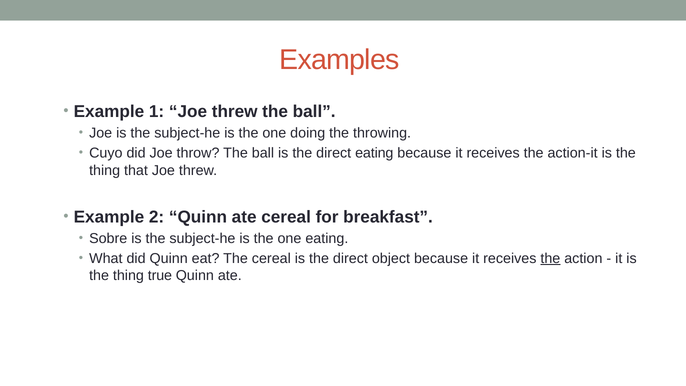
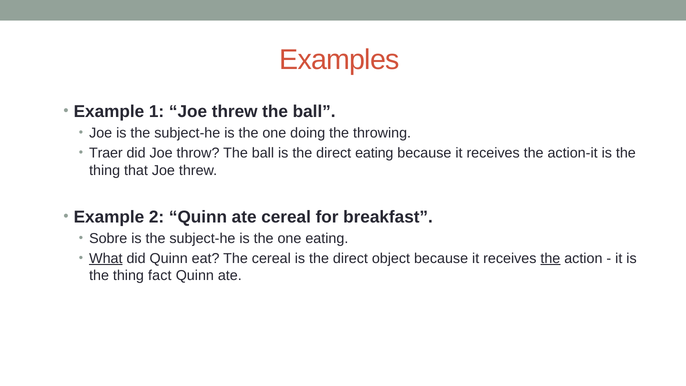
Cuyo: Cuyo -> Traer (106, 153)
What underline: none -> present (106, 258)
true: true -> fact (160, 275)
